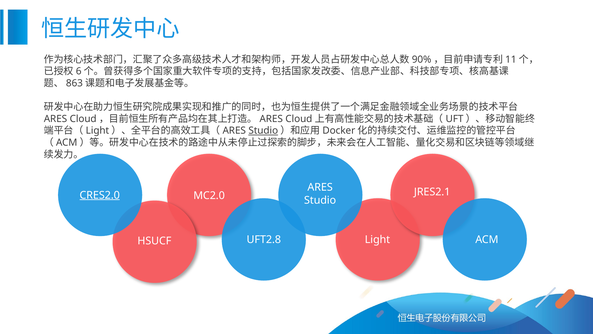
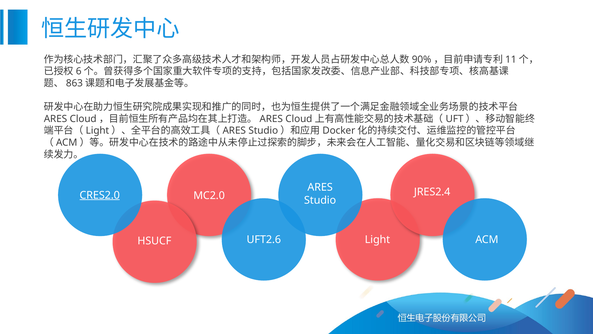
Studio underline: present -> none (263, 130)
JRES2.1: JRES2.1 -> JRES2.4 (432, 192)
UFT2.8: UFT2.8 -> UFT2.6 (264, 239)
